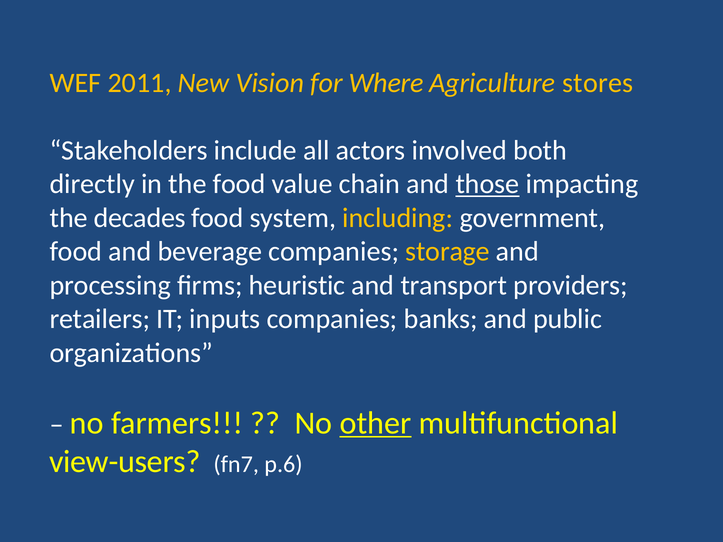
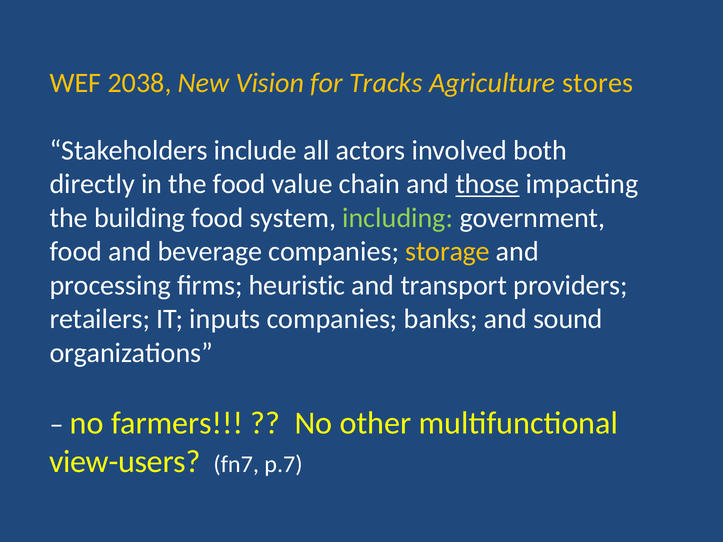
2011: 2011 -> 2038 (140, 83)
Where: Where -> Tracks (386, 83)
decades: decades -> building (140, 218)
including colour: yellow -> light green (398, 218)
public: public -> sound (568, 319)
other underline: present -> none (375, 423)
p.6: p.6 -> p.7 (283, 464)
